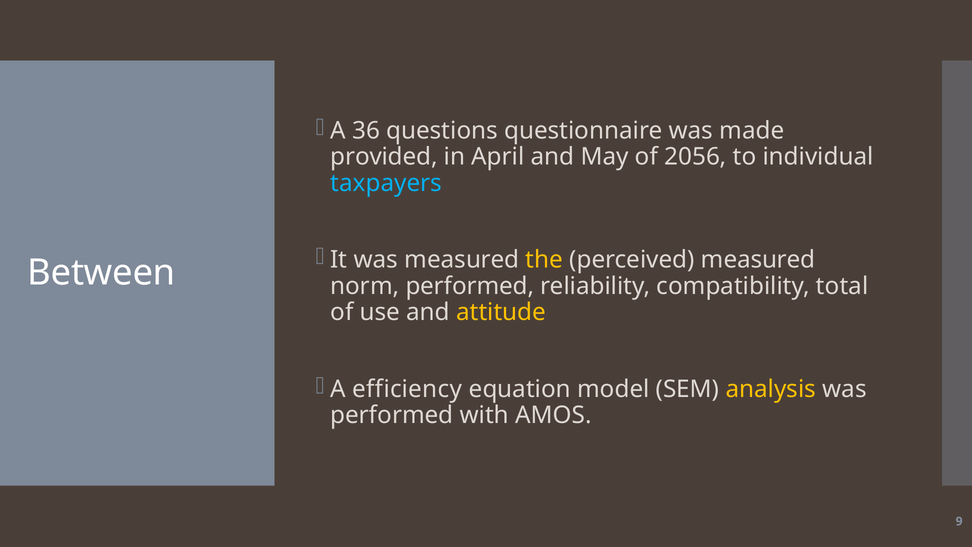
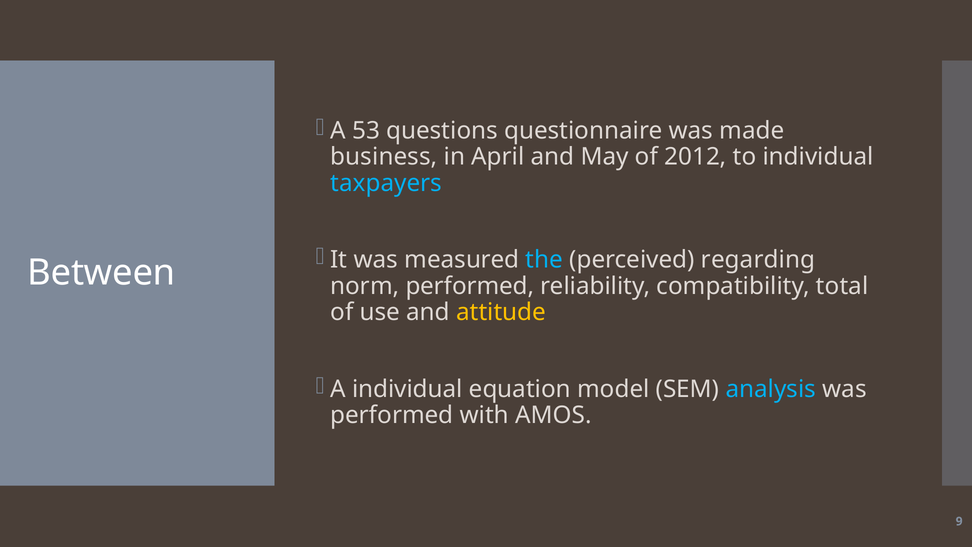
36: 36 -> 53 (366, 131)
provided: provided -> business (384, 157)
2056: 2056 -> 2012 (695, 157)
the colour: yellow -> light blue (544, 260)
perceived measured: measured -> regarding (758, 260)
A efficiency: efficiency -> individual (407, 389)
analysis colour: yellow -> light blue (771, 389)
